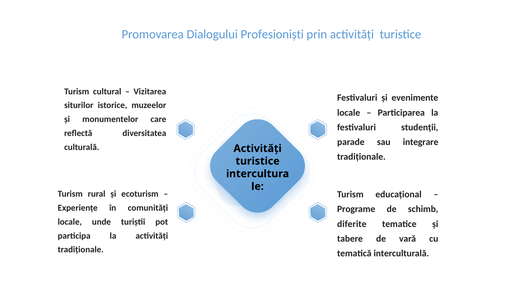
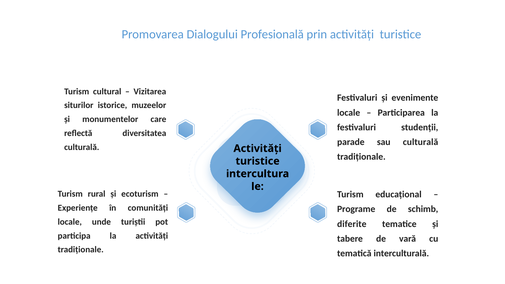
Profesioniști: Profesioniști -> Profesională (272, 34)
sau integrare: integrare -> culturală (421, 142)
